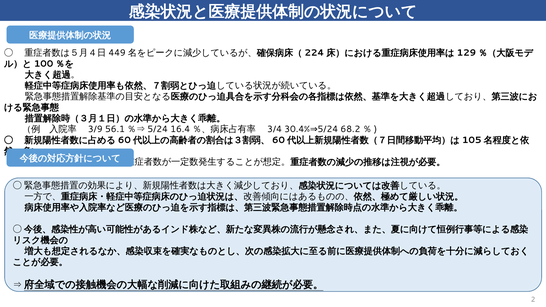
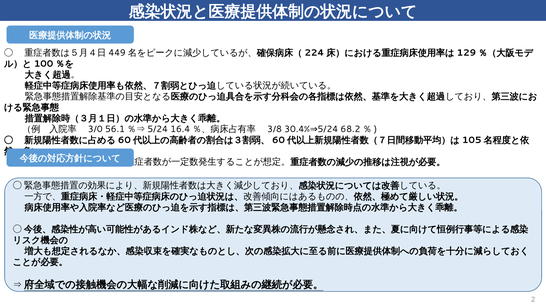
3/9: 3/9 -> 3/0 (95, 129)
3/4: 3/4 -> 3/8 (275, 129)
